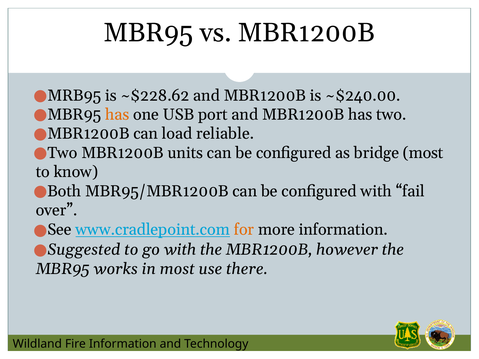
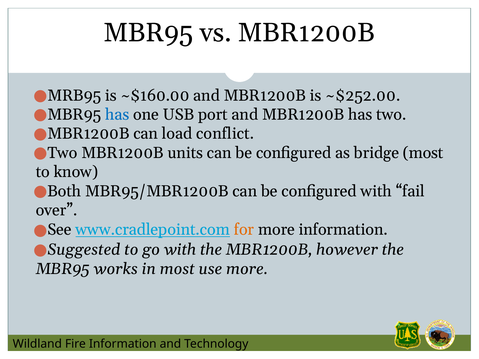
~$228.62: ~$228.62 -> ~$160.00 (155, 95)
~$240.00: ~$240.00 -> ~$252.00 (363, 95)
has colour: orange -> blue (117, 115)
reliable: reliable -> conflict (225, 134)
use there: there -> more (247, 269)
